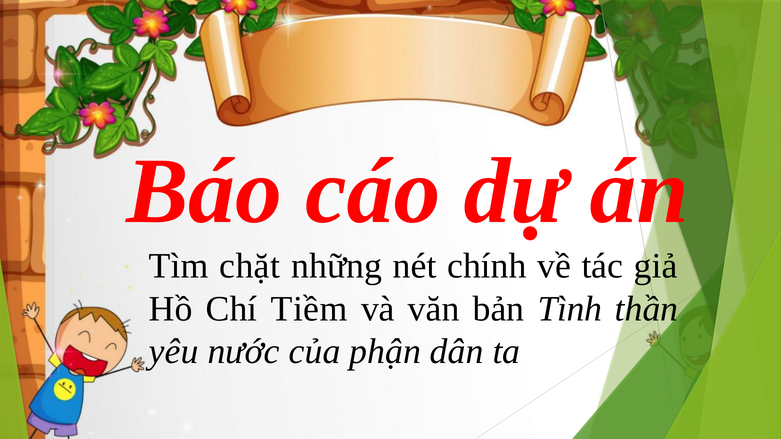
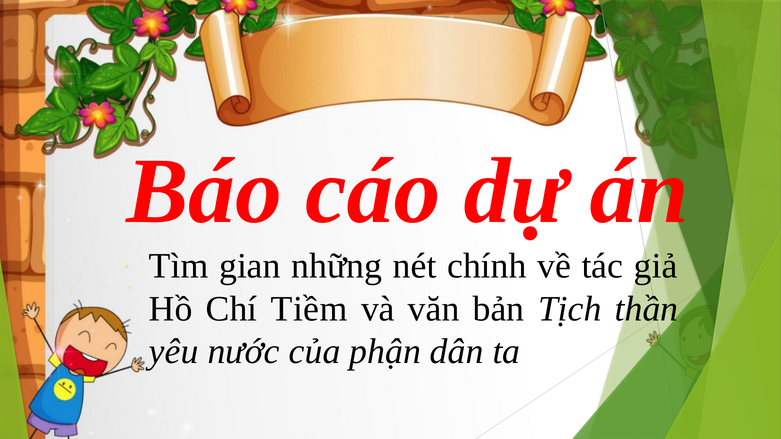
chặt: chặt -> gian (250, 266)
Tình: Tình -> Tịch (570, 309)
